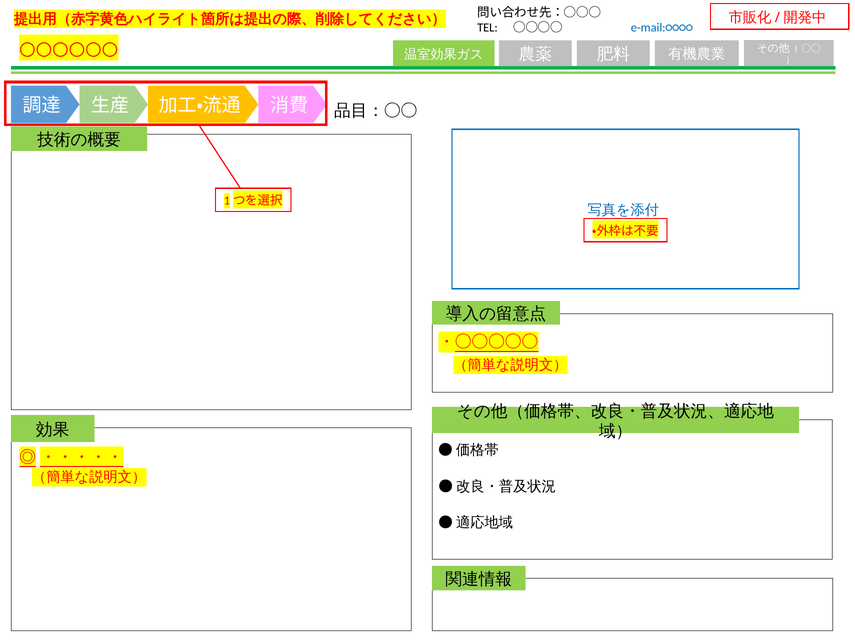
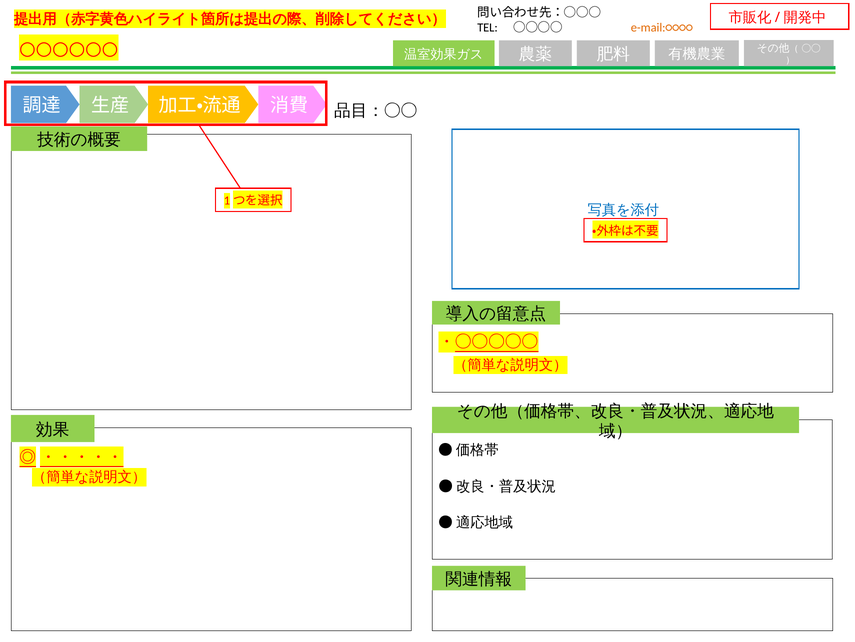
e-mail:○○○○ colour: blue -> orange (662, 27)
